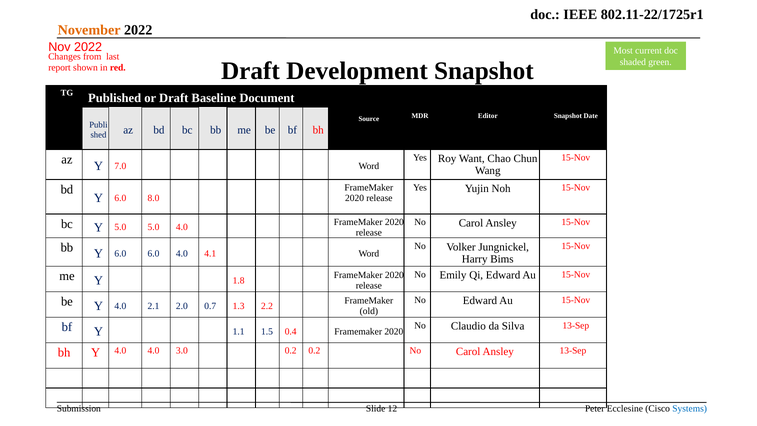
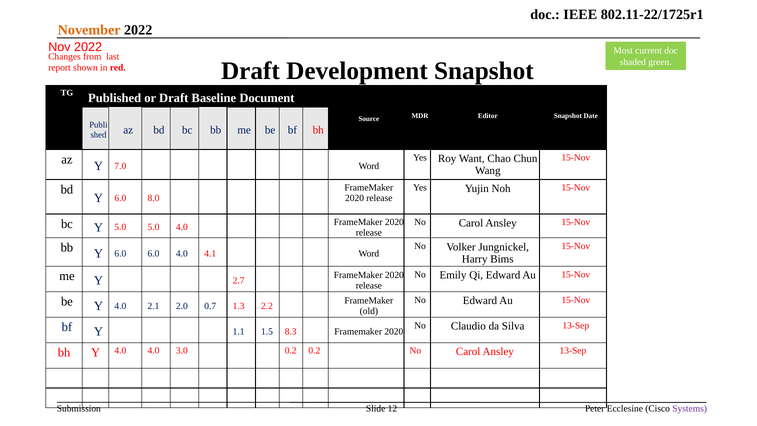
1.8: 1.8 -> 2.7 (239, 280)
0.4: 0.4 -> 8.3 (291, 331)
Systems colour: blue -> purple (690, 408)
